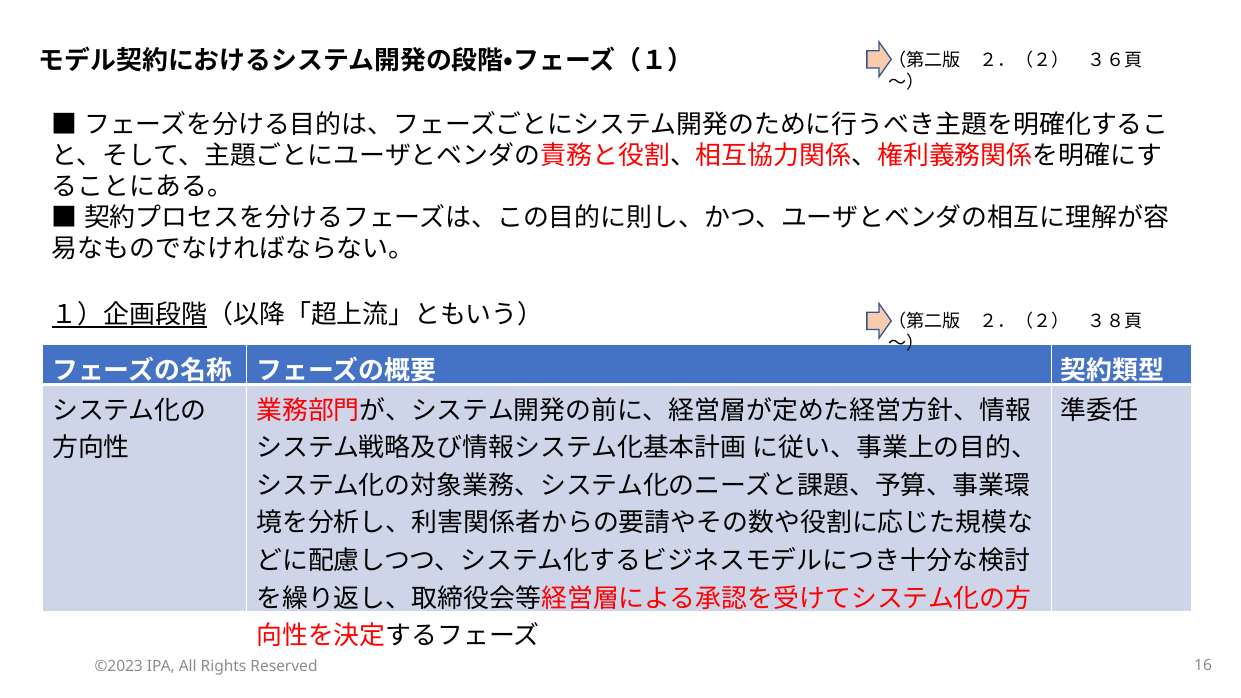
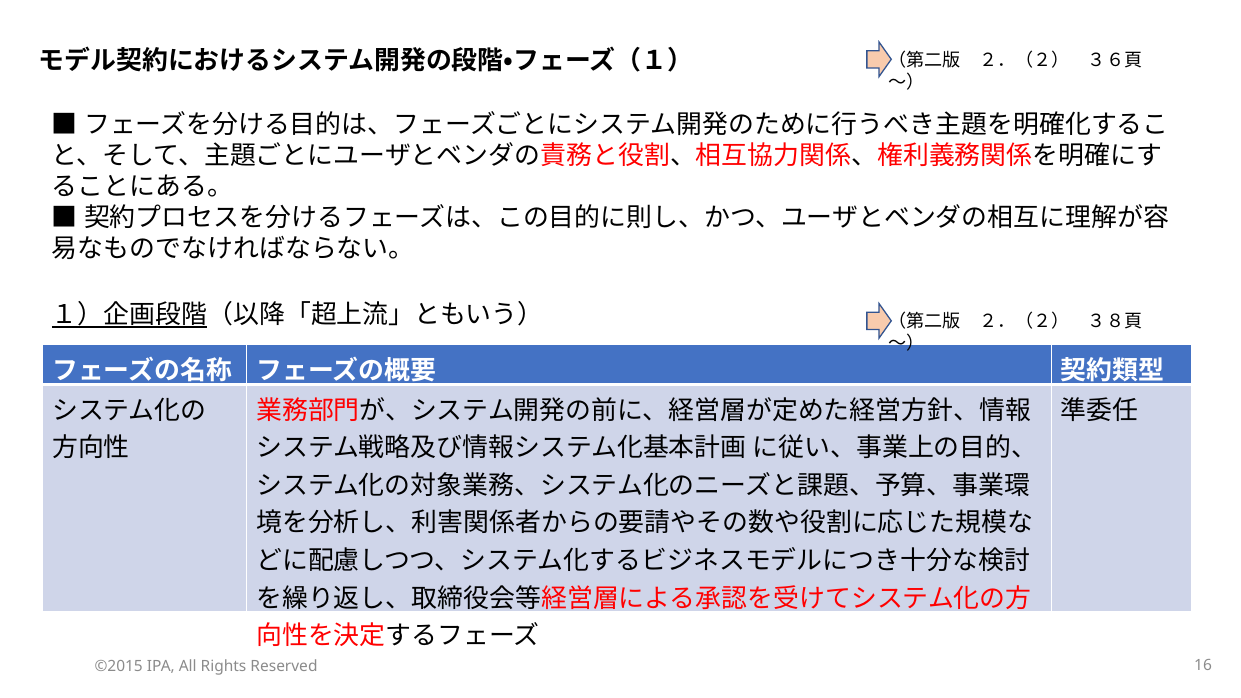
©2023: ©2023 -> ©2015 (119, 667)
